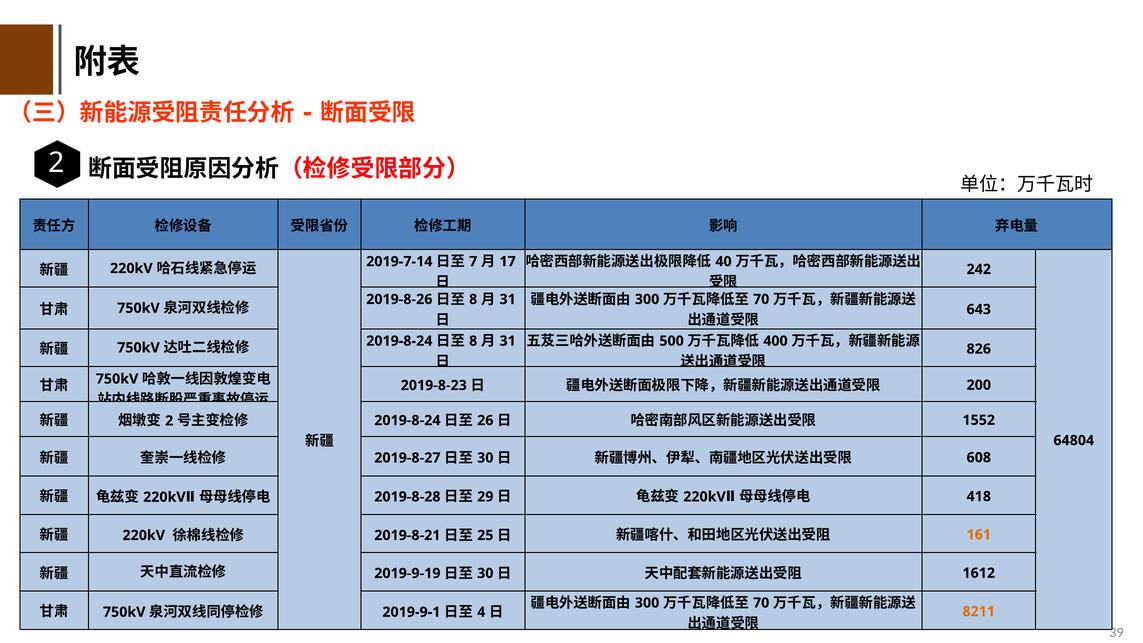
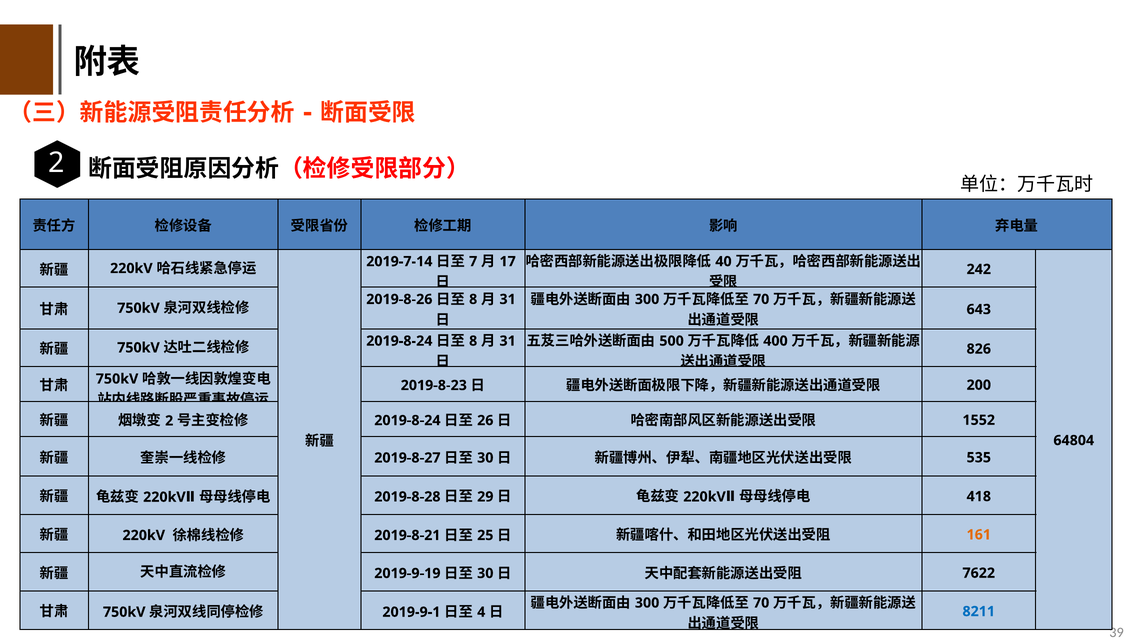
608: 608 -> 535 (979, 458)
1612: 1612 -> 7622 (979, 573)
8211 colour: orange -> blue (979, 611)
